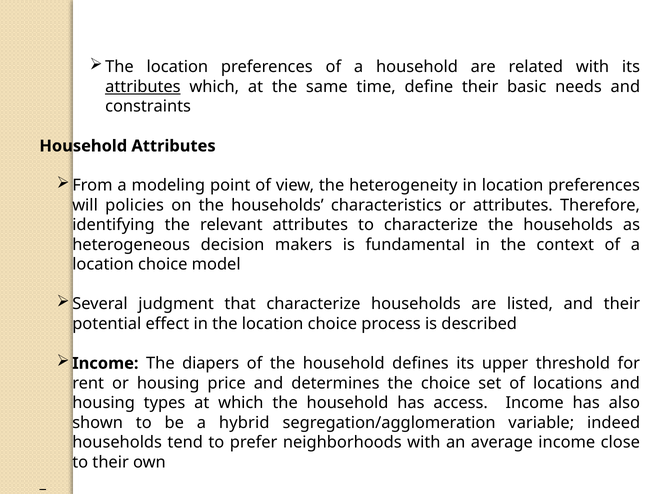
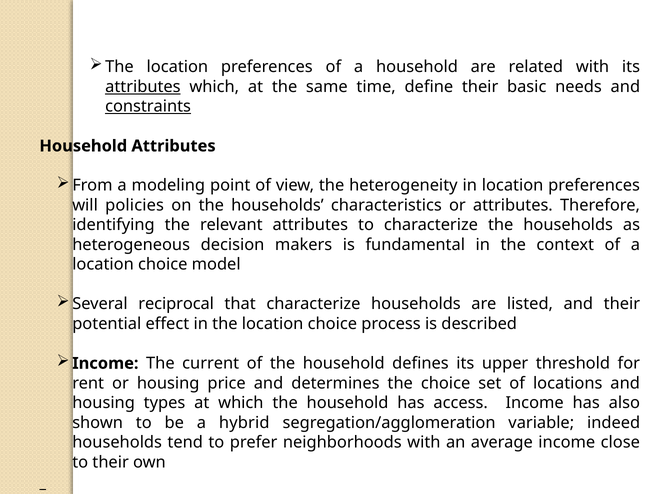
constraints underline: none -> present (148, 106)
judgment: judgment -> reciprocal (176, 304)
diapers: diapers -> current (211, 363)
